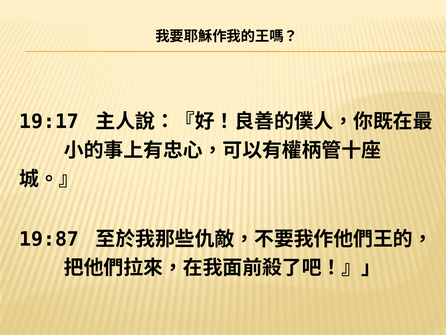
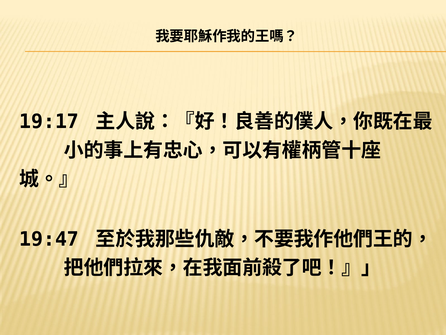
19:87: 19:87 -> 19:47 (49, 239)
